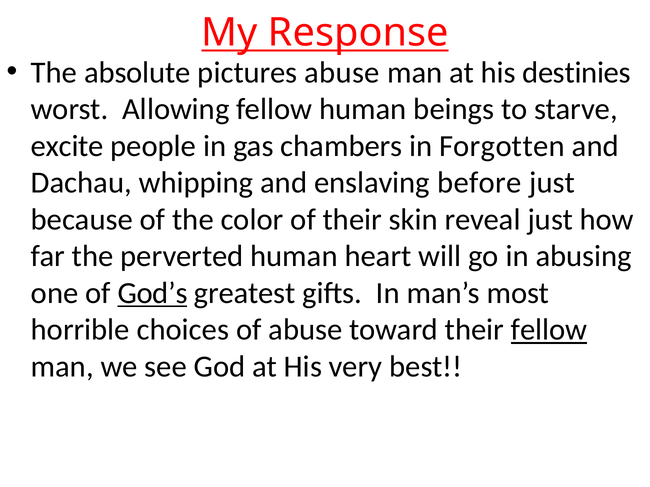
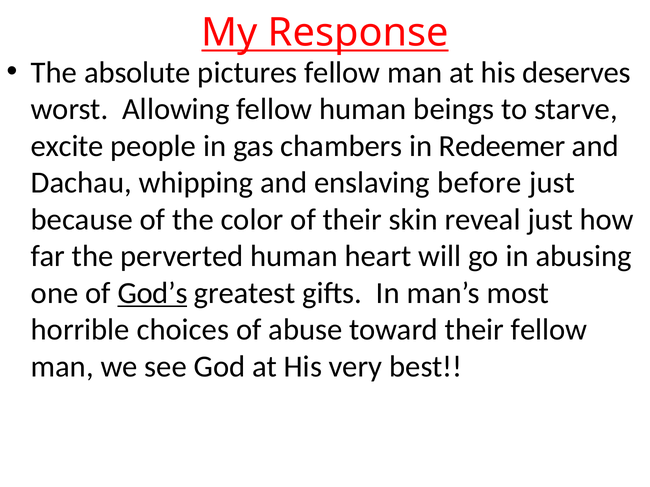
pictures abuse: abuse -> fellow (342, 73)
destinies: destinies -> deserves (577, 73)
Forgotten: Forgotten -> Redeemer (502, 146)
fellow underline: present -> none (549, 330)
